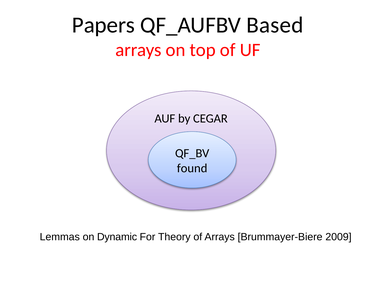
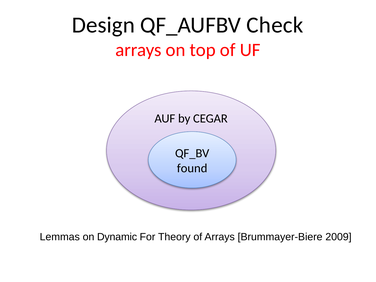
Papers: Papers -> Design (103, 25)
Based: Based -> Check (275, 25)
